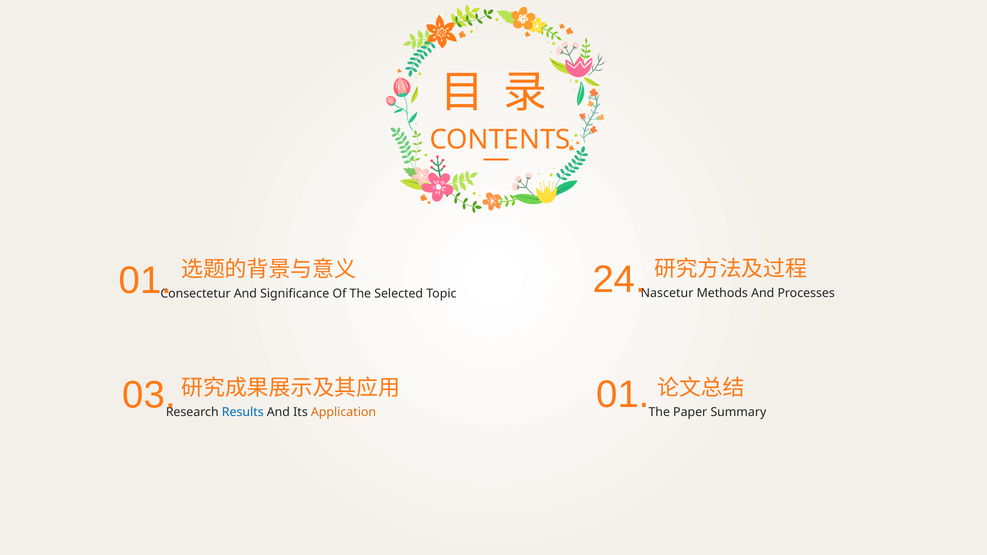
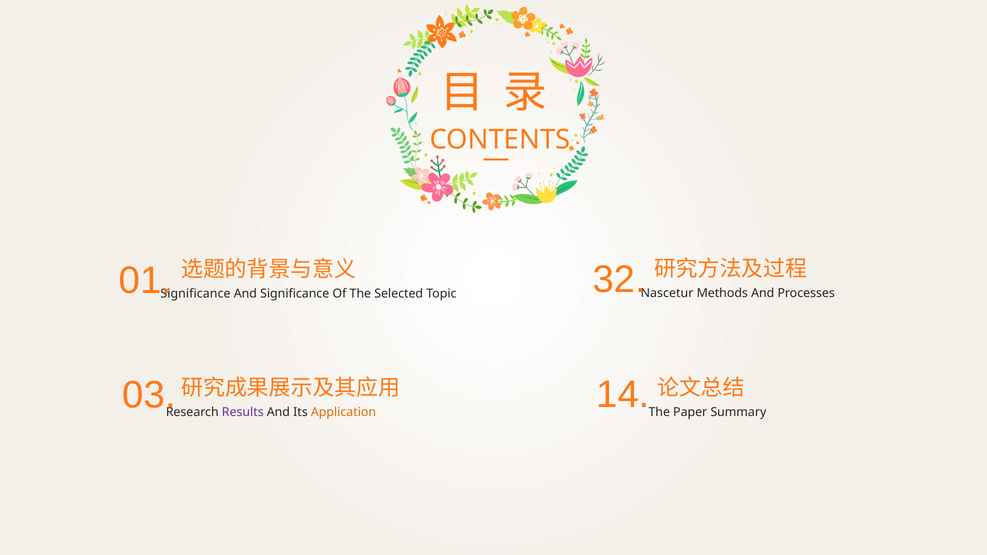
24: 24 -> 32 (619, 280)
Consectetur: Consectetur -> Significance (195, 294)
03 01: 01 -> 14 (623, 395)
Results colour: blue -> purple (243, 412)
